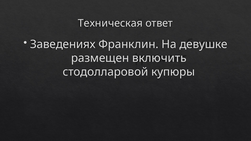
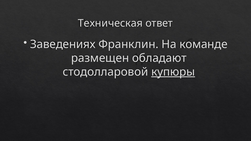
девушке: девушке -> команде (204, 44)
включить: включить -> обладают (159, 58)
купюры underline: none -> present (173, 72)
